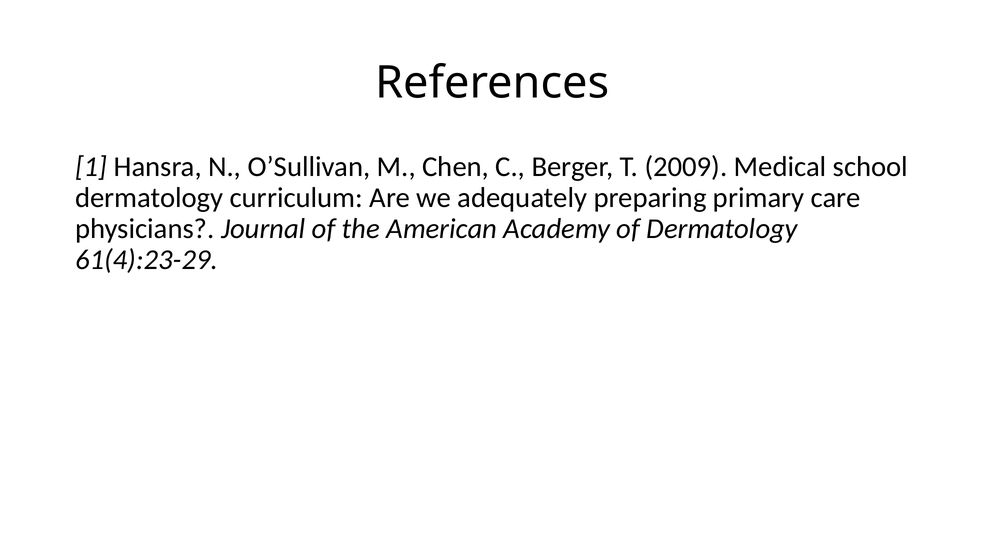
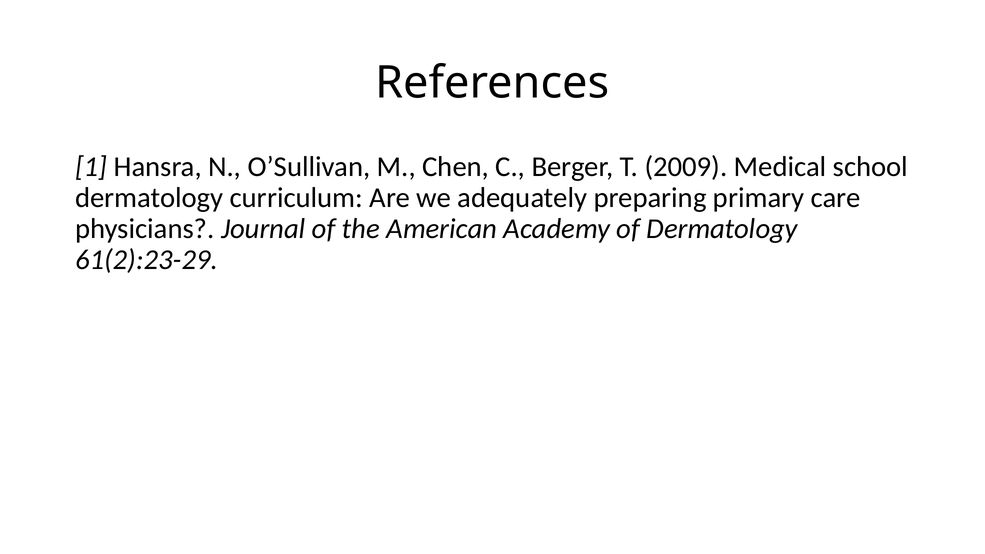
61(4):23-29: 61(4):23-29 -> 61(2):23-29 (146, 260)
